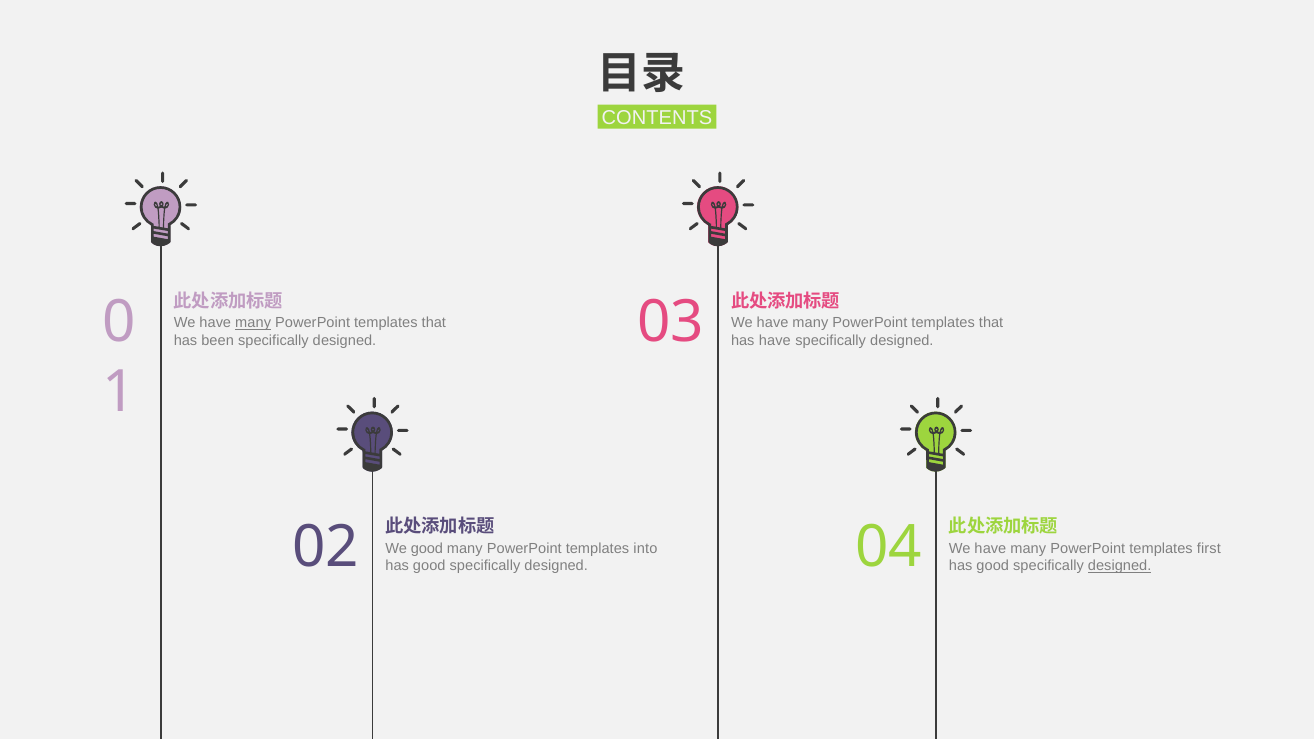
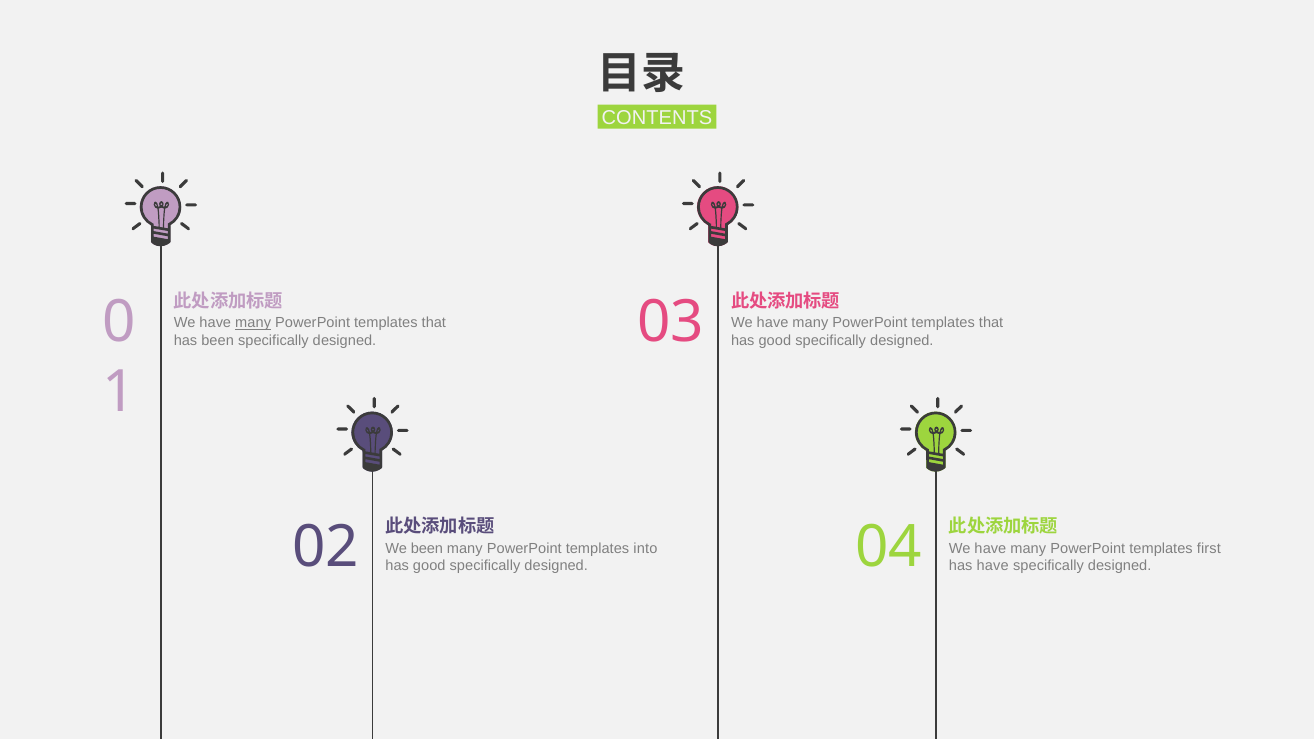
have: have -> good (775, 341)
We good: good -> been (427, 548)
good: good -> have (993, 566)
designed underline: present -> none (1120, 566)
